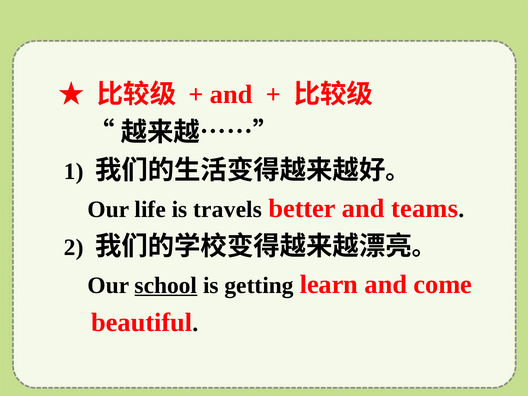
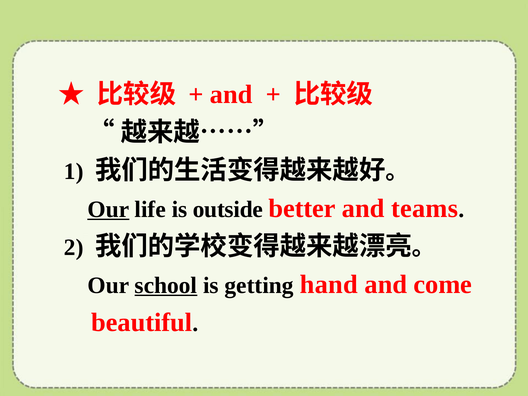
Our underline: none -> present (108, 209)
travels: travels -> outside (228, 209)
learn: learn -> hand (329, 284)
